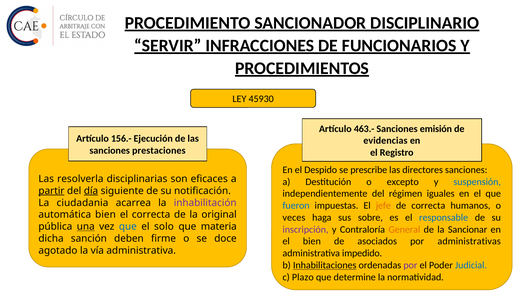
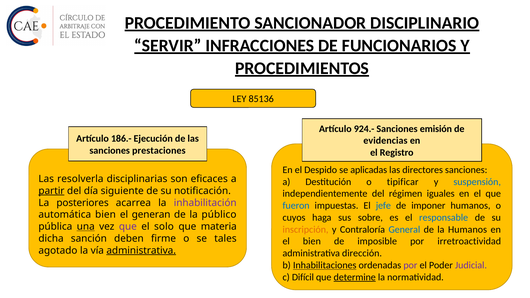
45930: 45930 -> 85136 (261, 99)
463.-: 463.- -> 924.- (364, 129)
156.-: 156.- -> 186.- (121, 139)
prescribe: prescribe -> aplicadas (369, 170)
excepto: excepto -> tipificar (403, 182)
día underline: present -> none (91, 191)
ciudadania: ciudadania -> posteriores (83, 203)
jefe colour: orange -> blue (383, 206)
de correcta: correcta -> imponer (428, 206)
el correcta: correcta -> generan (151, 215)
original: original -> público (219, 215)
veces: veces -> cuyos (294, 218)
que colour: blue -> purple (128, 227)
inscripción colour: purple -> orange (306, 230)
General colour: orange -> blue (404, 230)
la Sancionar: Sancionar -> Humanos (468, 230)
doce: doce -> tales (225, 239)
asociados: asociados -> imposible (377, 241)
administrativas: administrativas -> irretroactividad (469, 241)
administrativa underline: none -> present (141, 251)
impedido: impedido -> dirección (362, 253)
Judicial colour: blue -> purple (471, 265)
Plazo: Plazo -> Difícil (303, 277)
determine underline: none -> present (355, 277)
